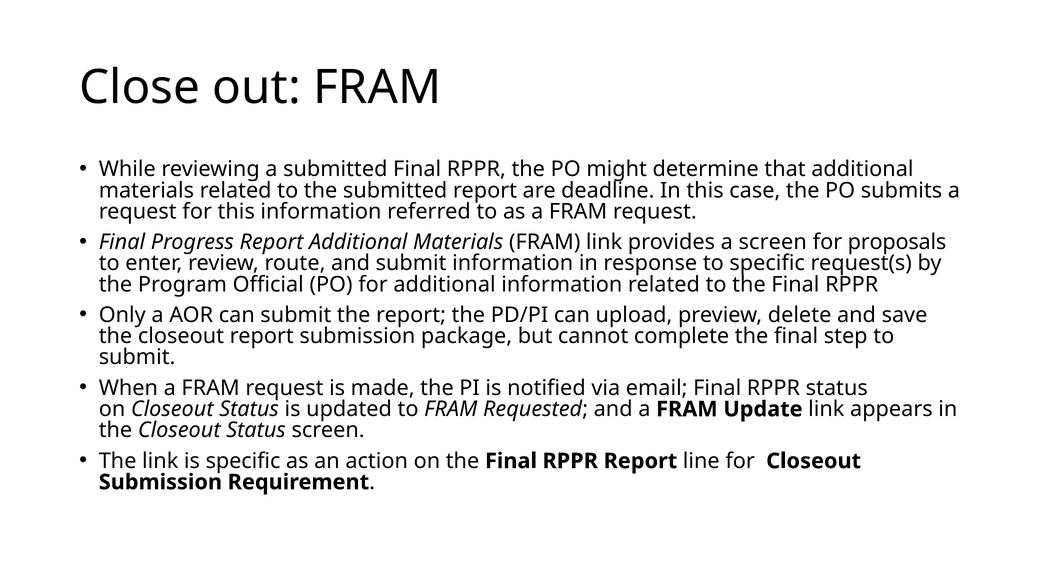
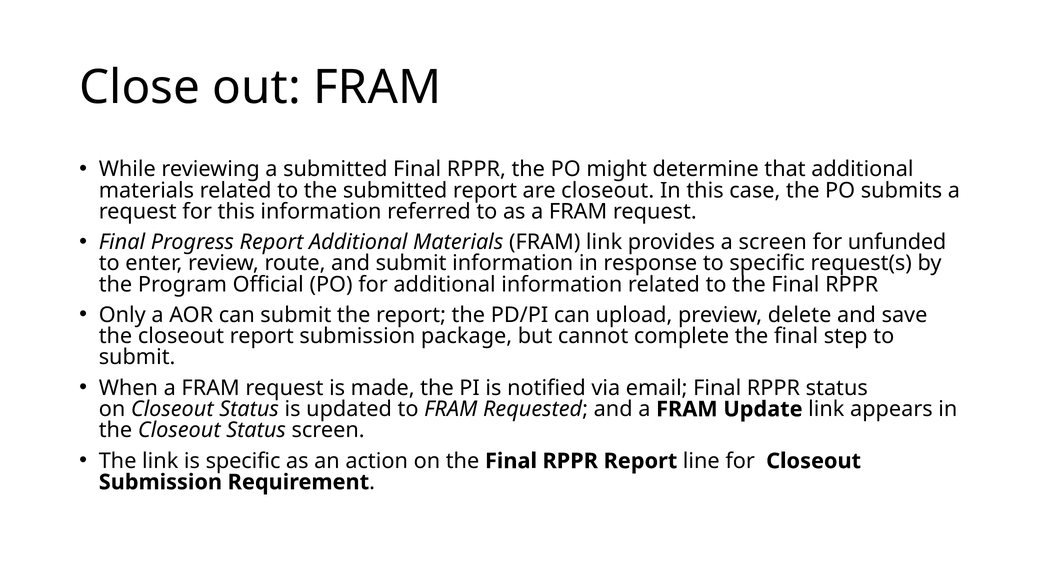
are deadline: deadline -> closeout (608, 190)
proposals: proposals -> unfunded (897, 242)
